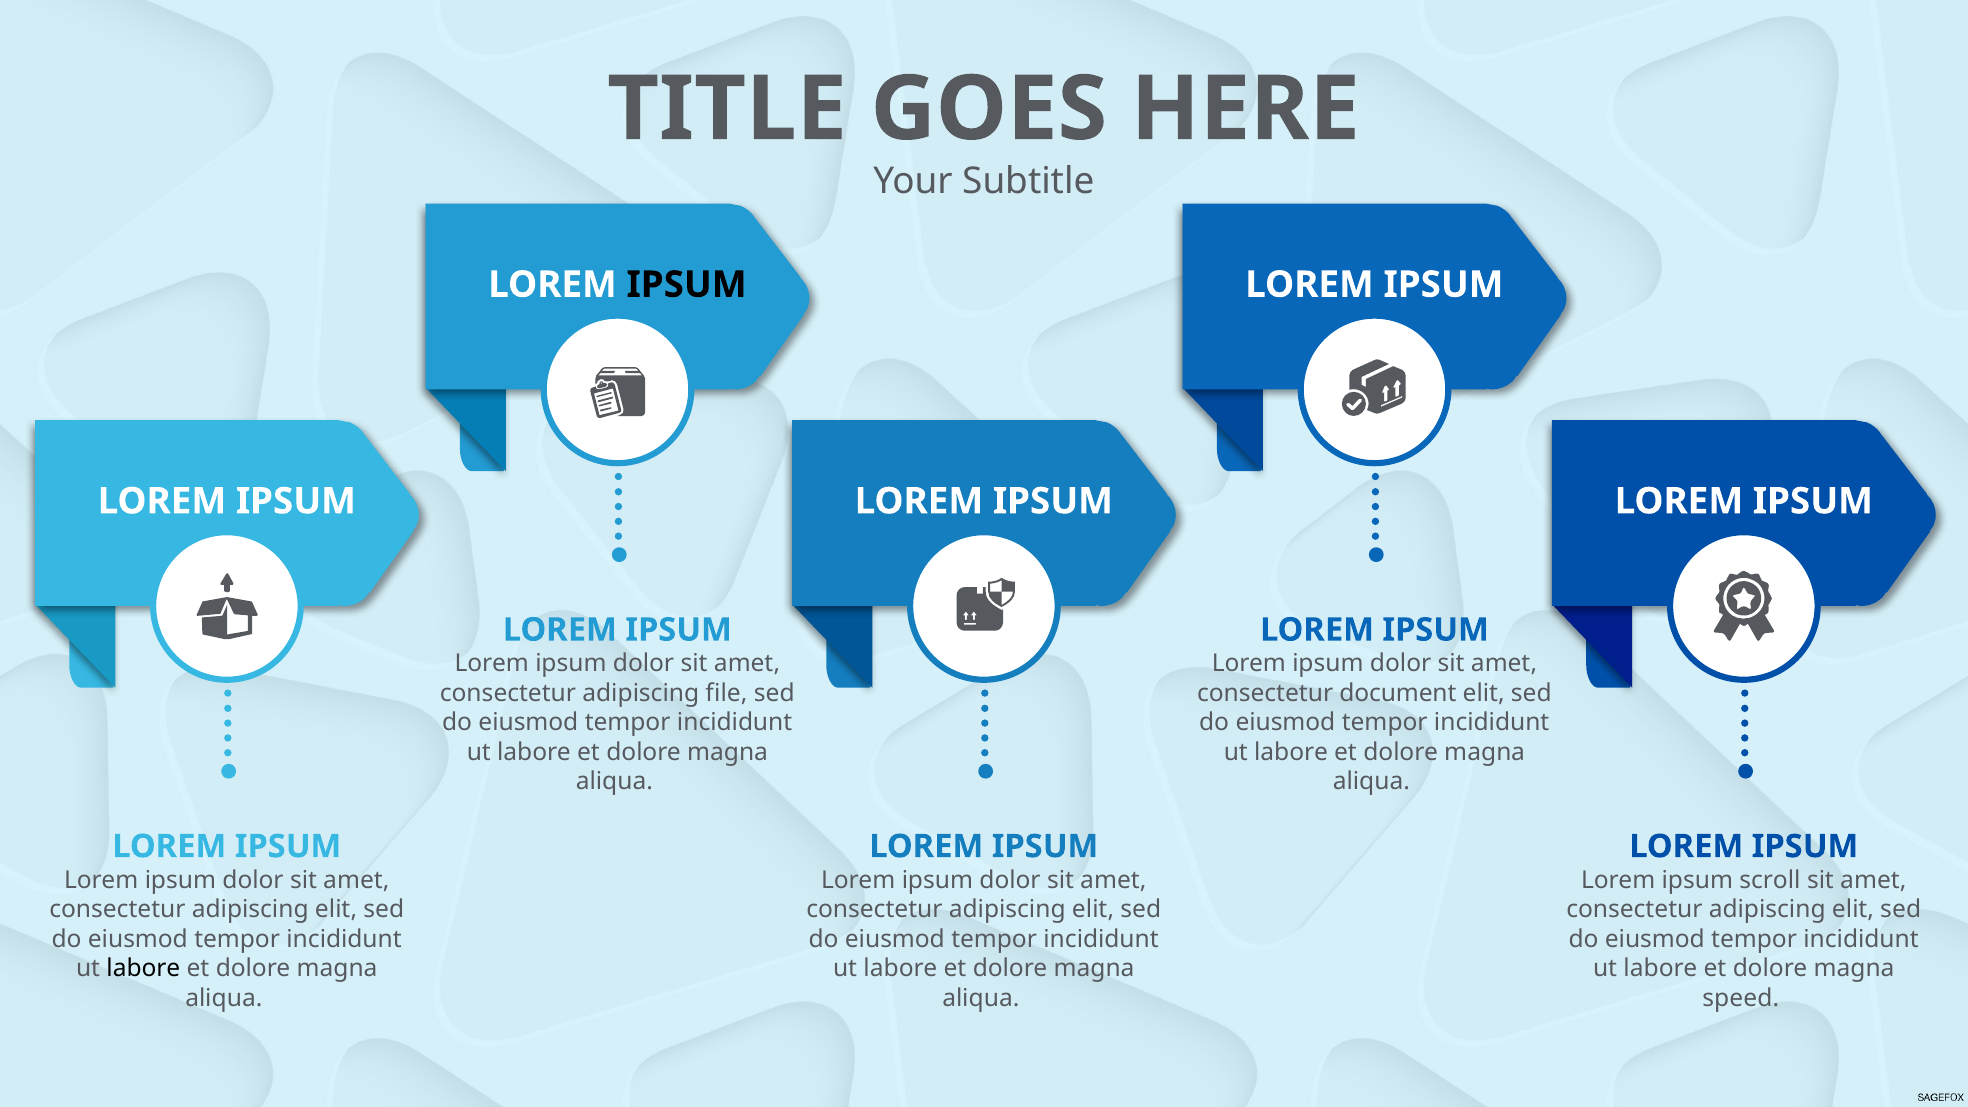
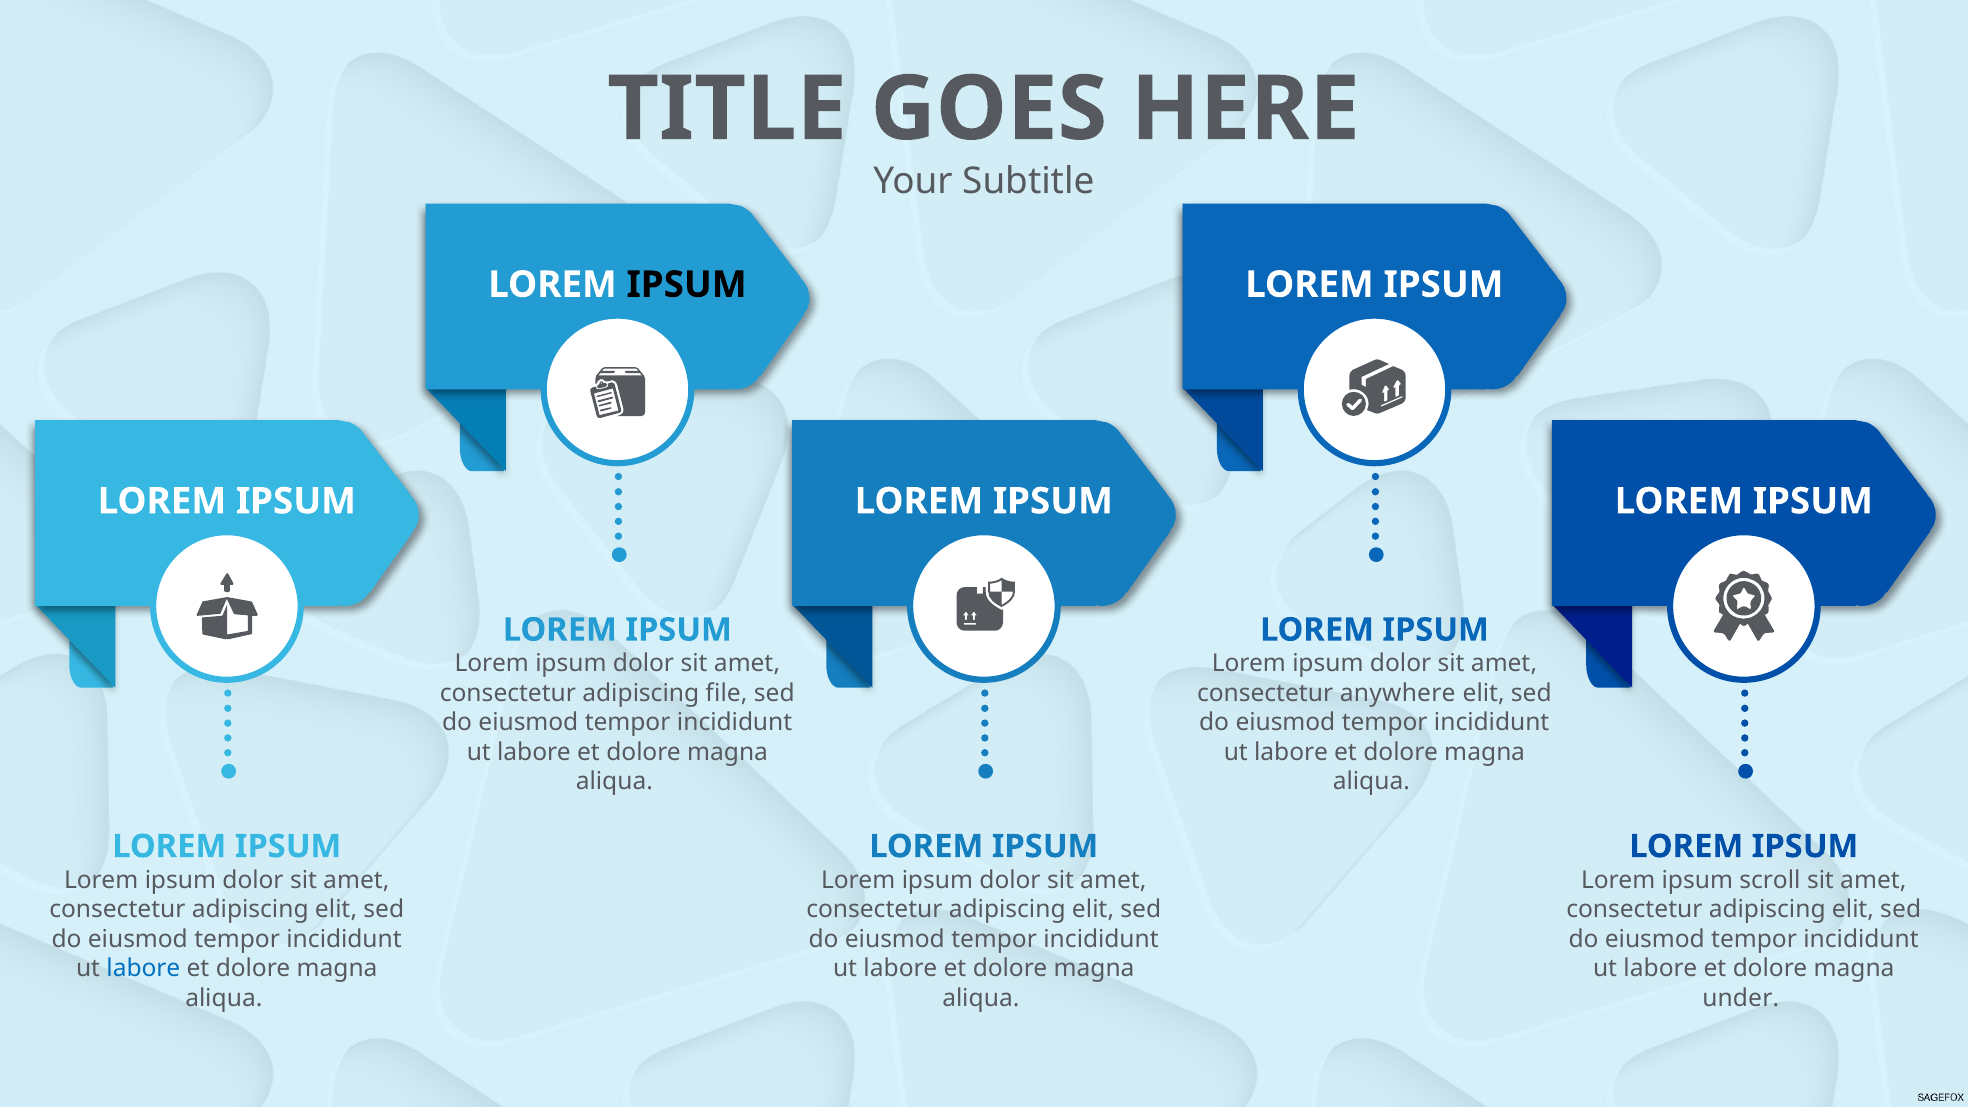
document: document -> anywhere (1398, 693)
labore colour: black -> blue (143, 969)
speed: speed -> under (1741, 998)
